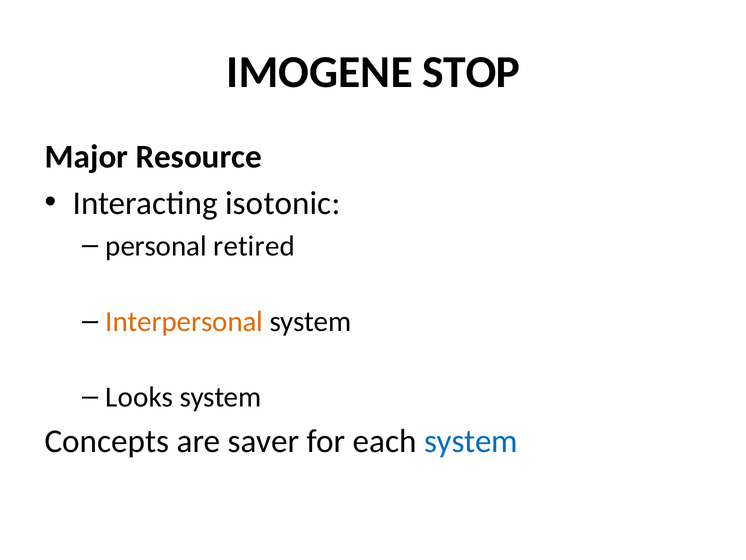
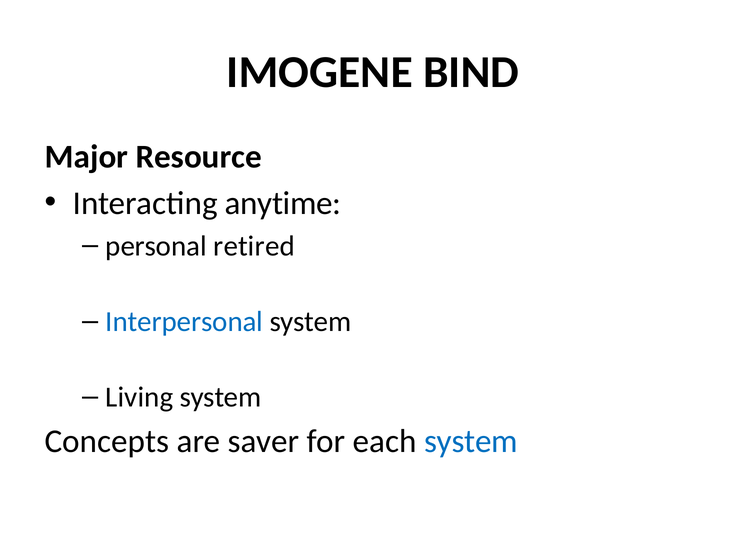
STOP: STOP -> BIND (471, 72)
isotonic: isotonic -> anytime (283, 203)
Interpersonal colour: orange -> blue (184, 321)
Looks: Looks -> Living (139, 397)
